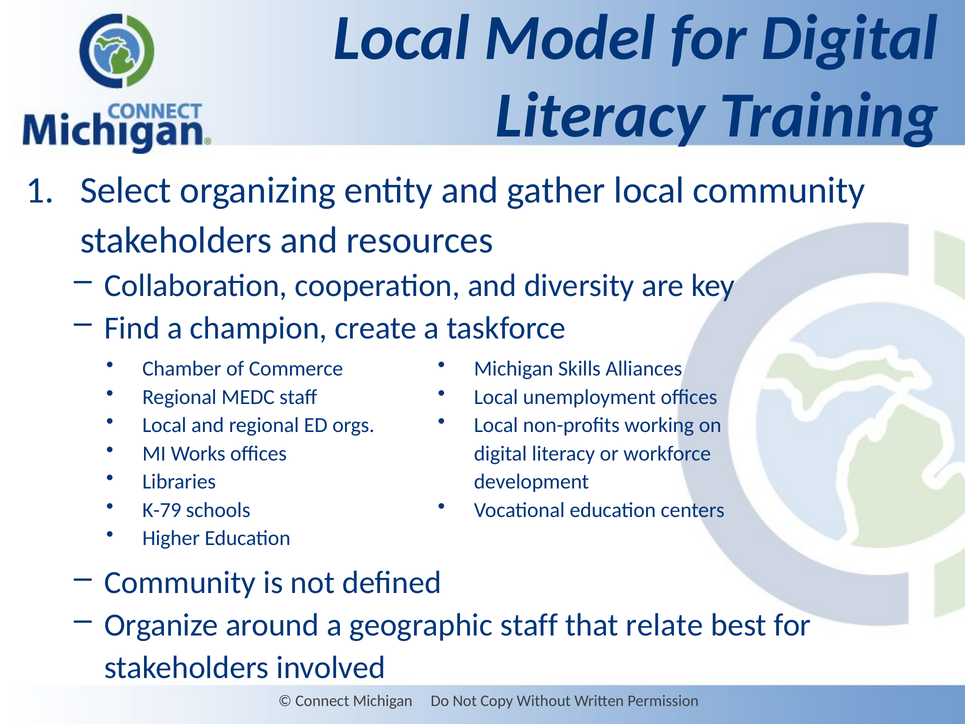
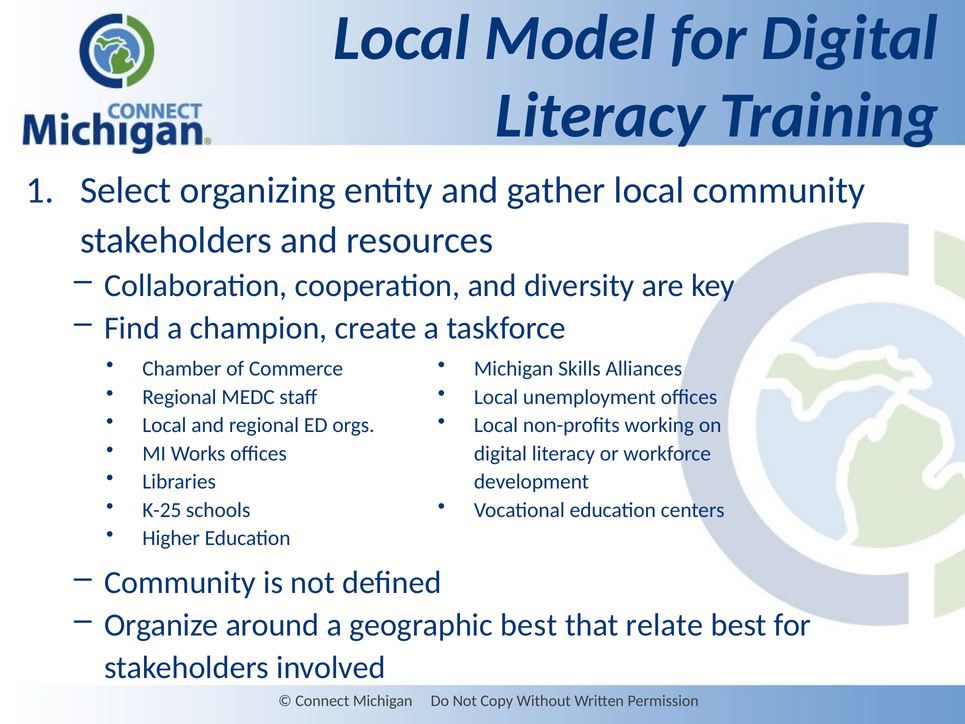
K-79: K-79 -> K-25 (162, 510)
geographic staff: staff -> best (529, 625)
